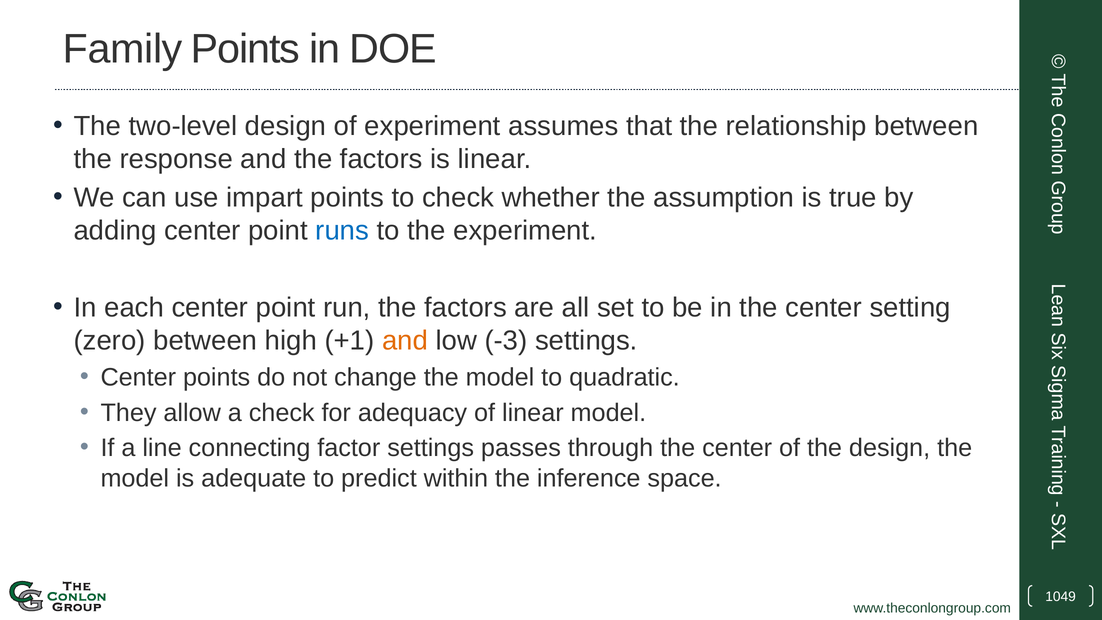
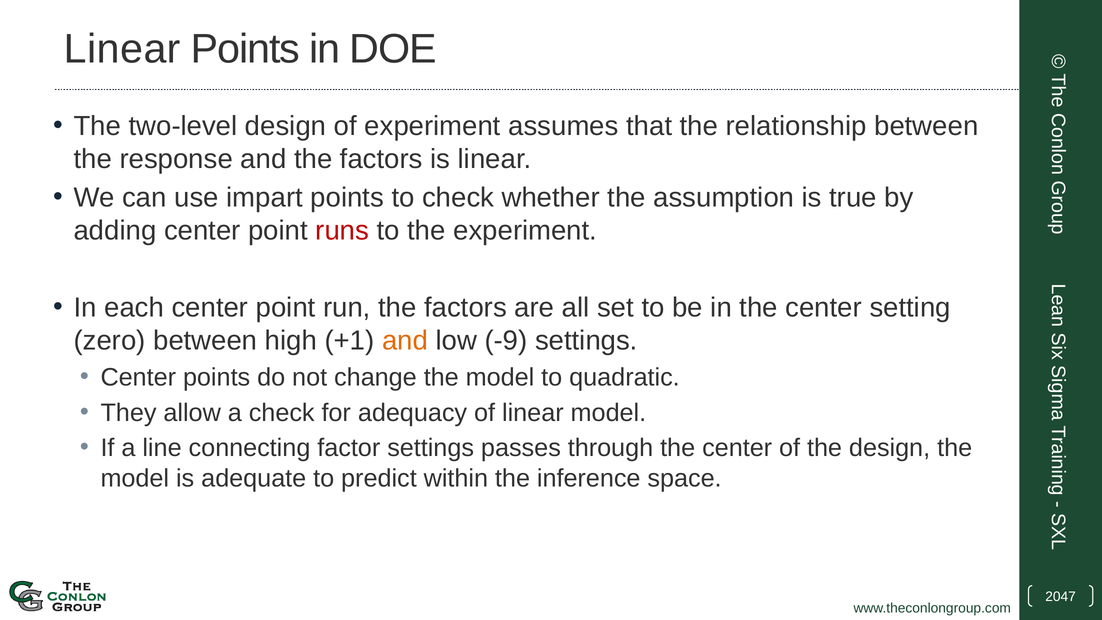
Family: Family -> Linear (122, 49)
runs colour: blue -> red (342, 231)
-3: -3 -> -9 (506, 341)
1049: 1049 -> 2047 (1061, 597)
